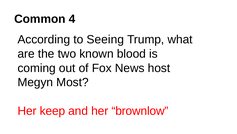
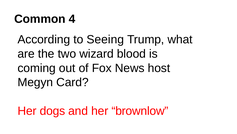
known: known -> wizard (96, 54)
Most: Most -> Card (72, 82)
keep: keep -> dogs (52, 110)
